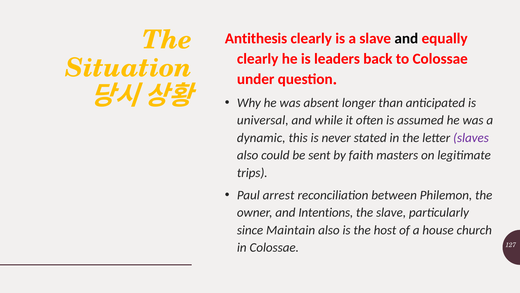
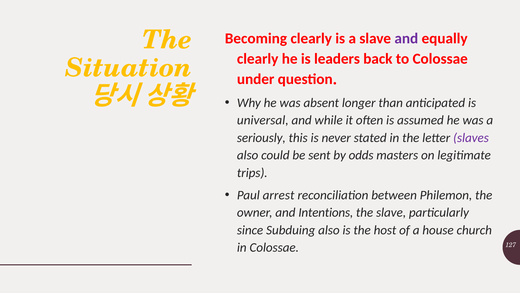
Antithesis: Antithesis -> Becoming (256, 39)
and colour: black -> purple (406, 39)
dynamic: dynamic -> seriously (261, 138)
faith: faith -> odds (361, 155)
Maintain: Maintain -> Subduing (291, 230)
